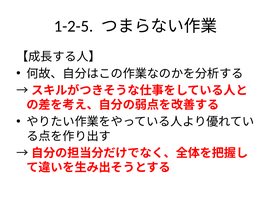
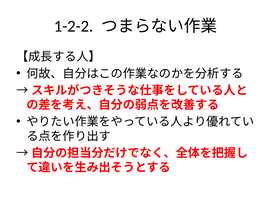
1-2-5: 1-2-5 -> 1-2-2 (74, 26)
